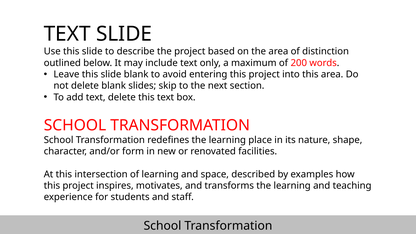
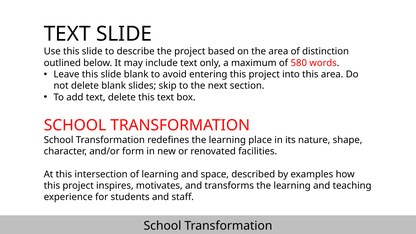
200: 200 -> 580 (299, 63)
